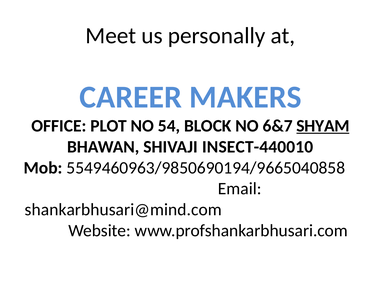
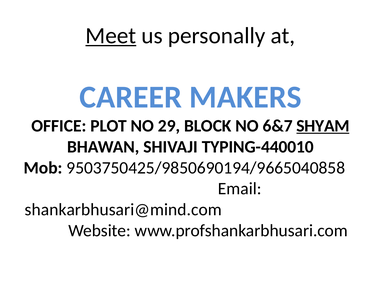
Meet underline: none -> present (111, 36)
54: 54 -> 29 (169, 126)
INSECT-440010: INSECT-440010 -> TYPING-440010 (258, 147)
5549460963/9850690194/9665040858: 5549460963/9850690194/9665040858 -> 9503750425/9850690194/9665040858 (206, 168)
